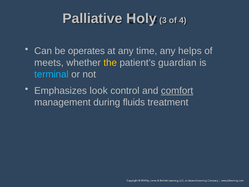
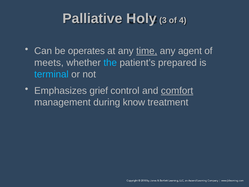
time underline: none -> present (147, 51)
helps: helps -> agent (190, 51)
the colour: yellow -> light blue (110, 63)
guardian: guardian -> prepared (177, 63)
look: look -> grief (99, 91)
fluids: fluids -> know (134, 102)
